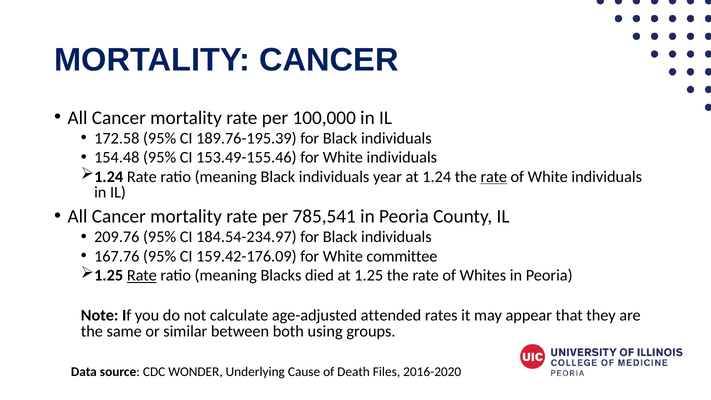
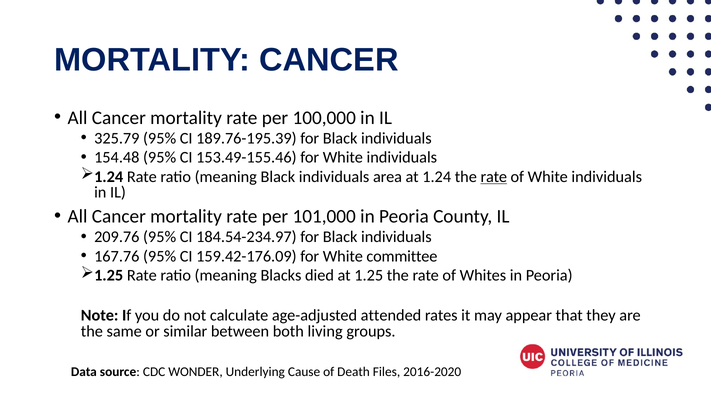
172.58: 172.58 -> 325.79 (117, 138)
year: year -> area (388, 177)
785,541: 785,541 -> 101,000 (324, 216)
Rate underline: present -> none (142, 275)
using: using -> living (325, 331)
